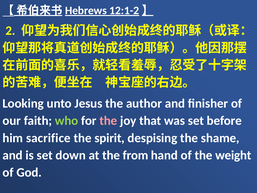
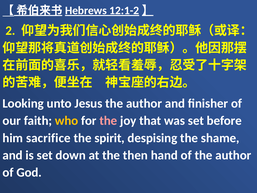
who colour: light green -> yellow (67, 121)
from: from -> then (135, 155)
of the weight: weight -> author (233, 155)
